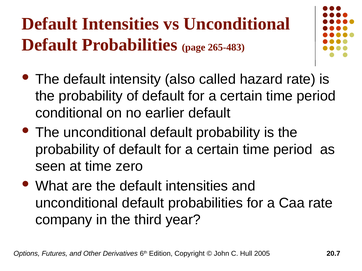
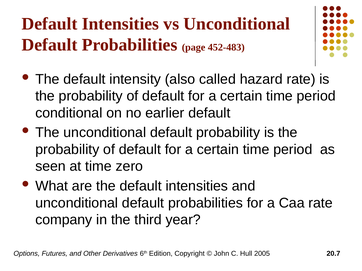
265-483: 265-483 -> 452-483 (226, 47)
